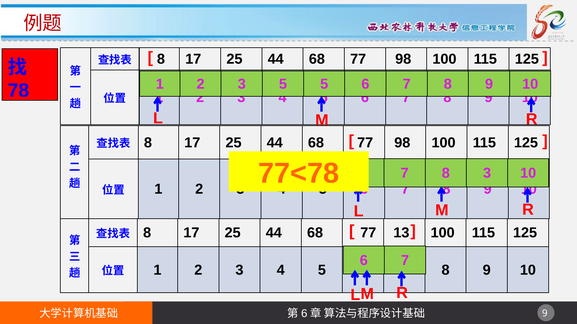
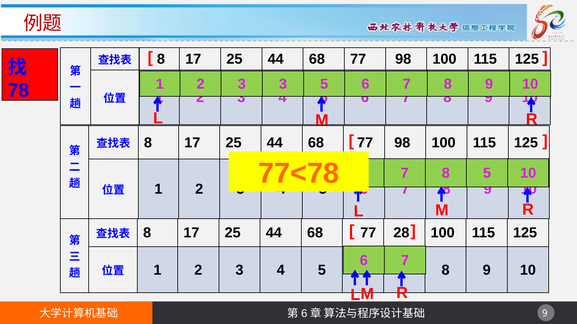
3 5: 5 -> 3 (283, 84)
8 3: 3 -> 5 (487, 173)
13: 13 -> 28 (401, 233)
